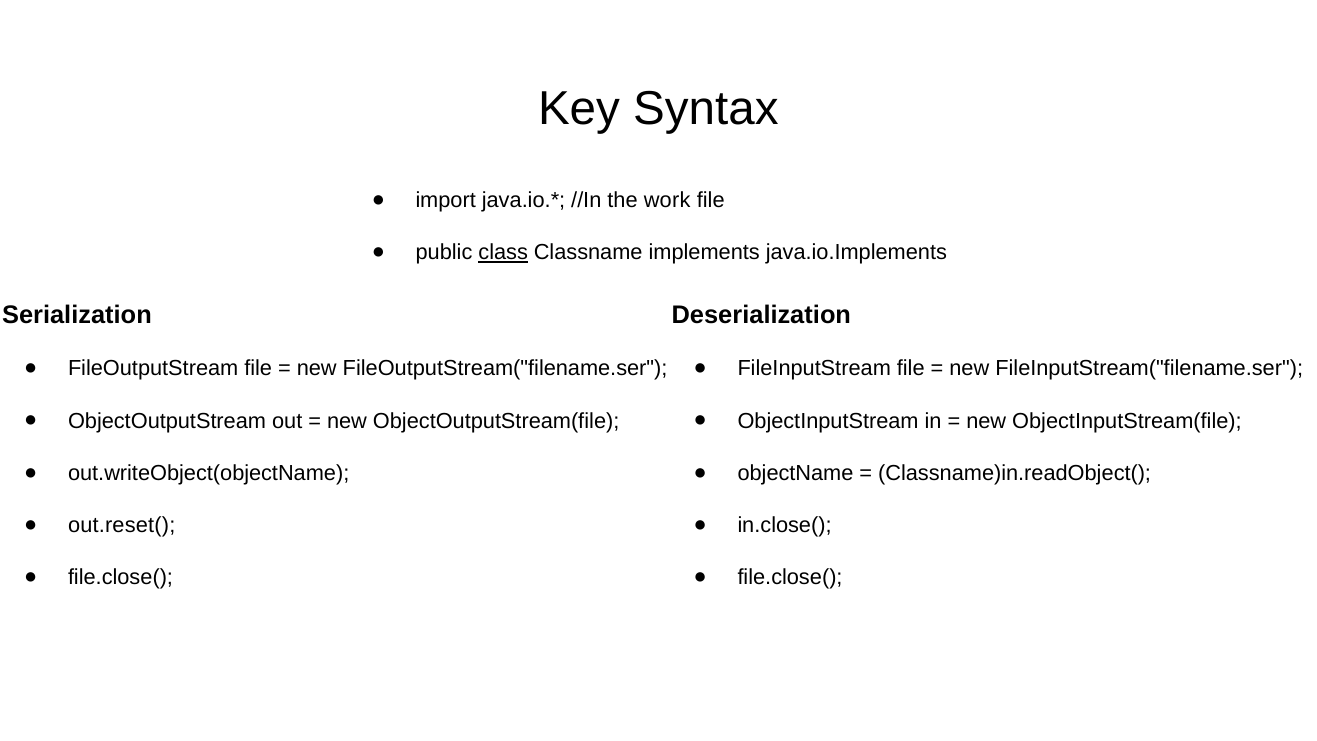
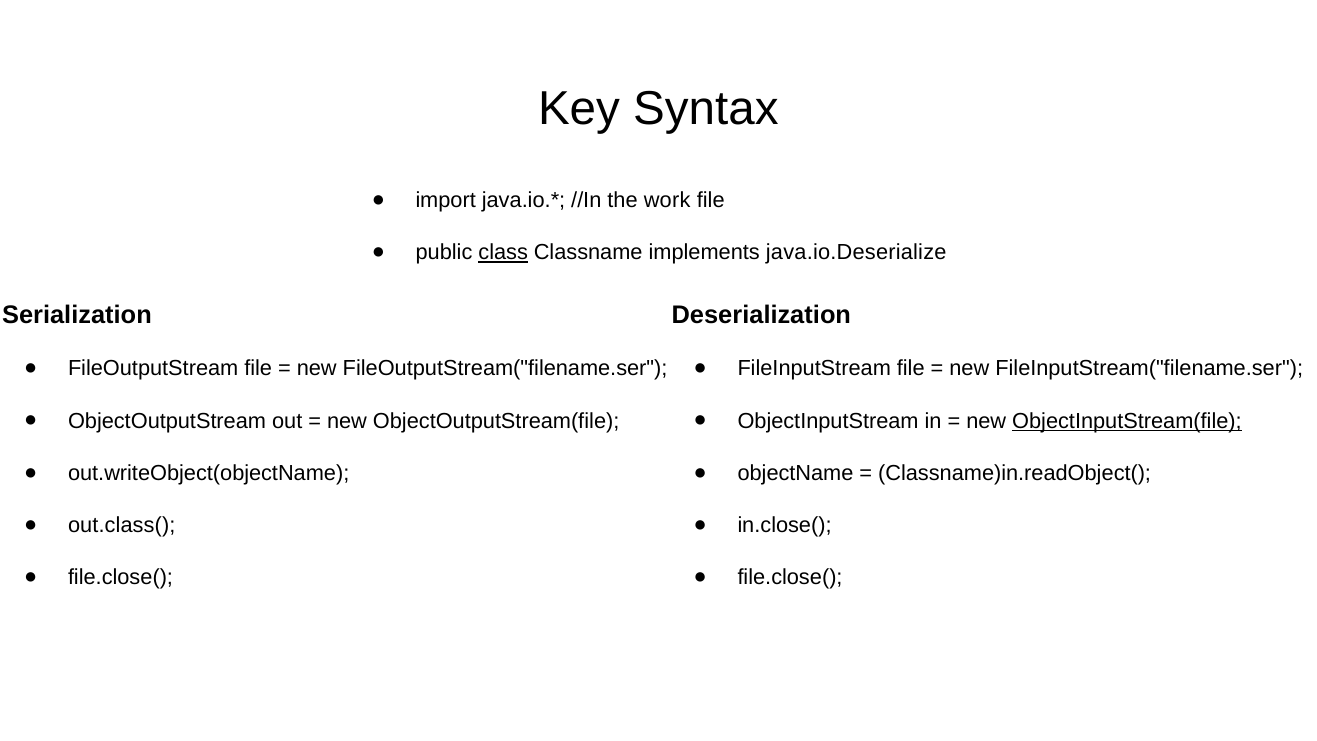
java.io.Implements: java.io.Implements -> java.io.Deserialize (856, 253)
ObjectInputStream(file underline: none -> present (1127, 421)
out.reset(: out.reset( -> out.class( (122, 525)
